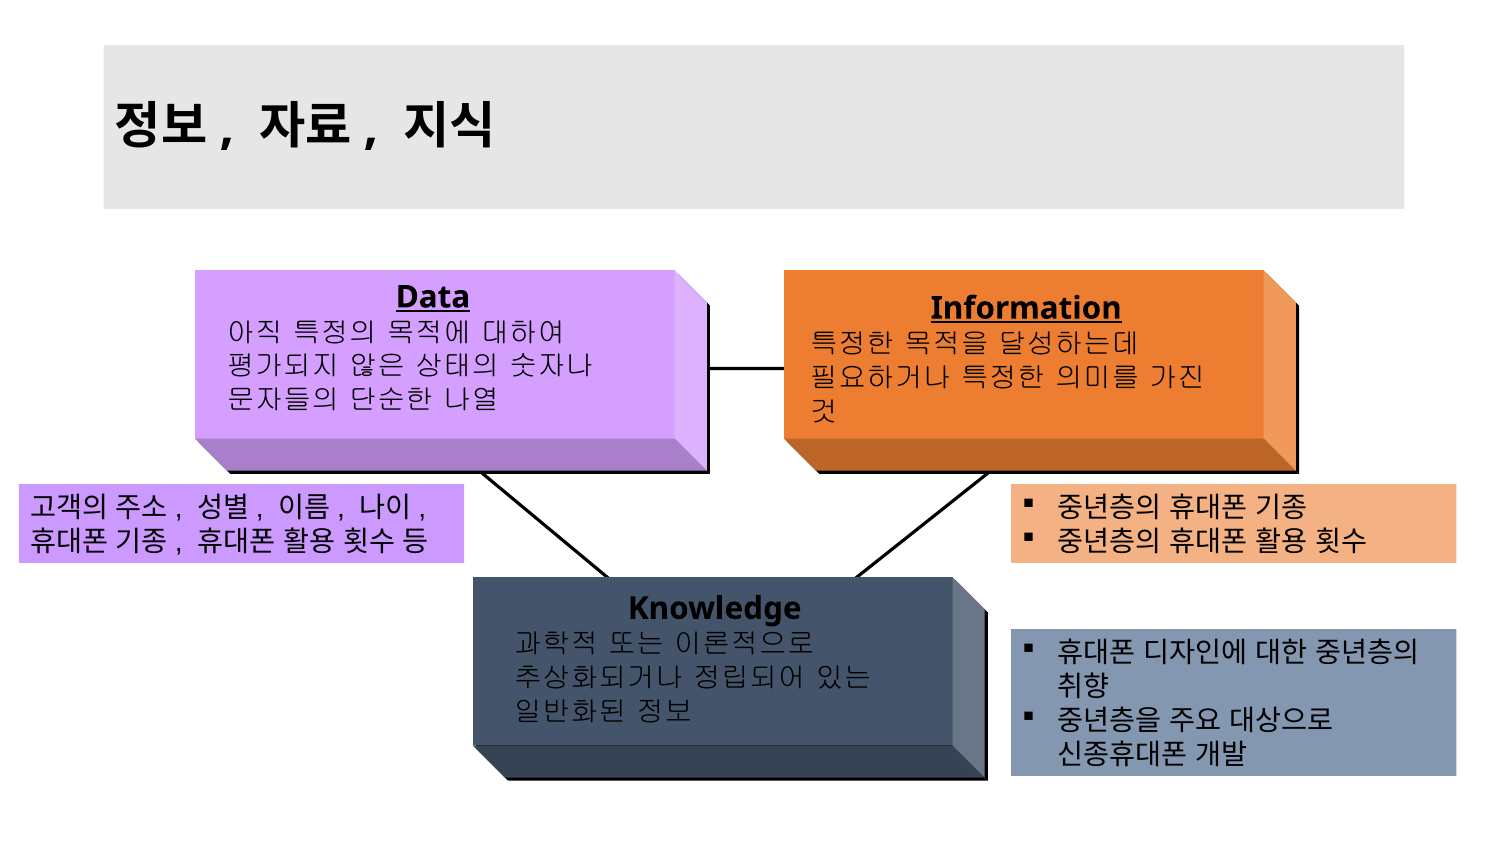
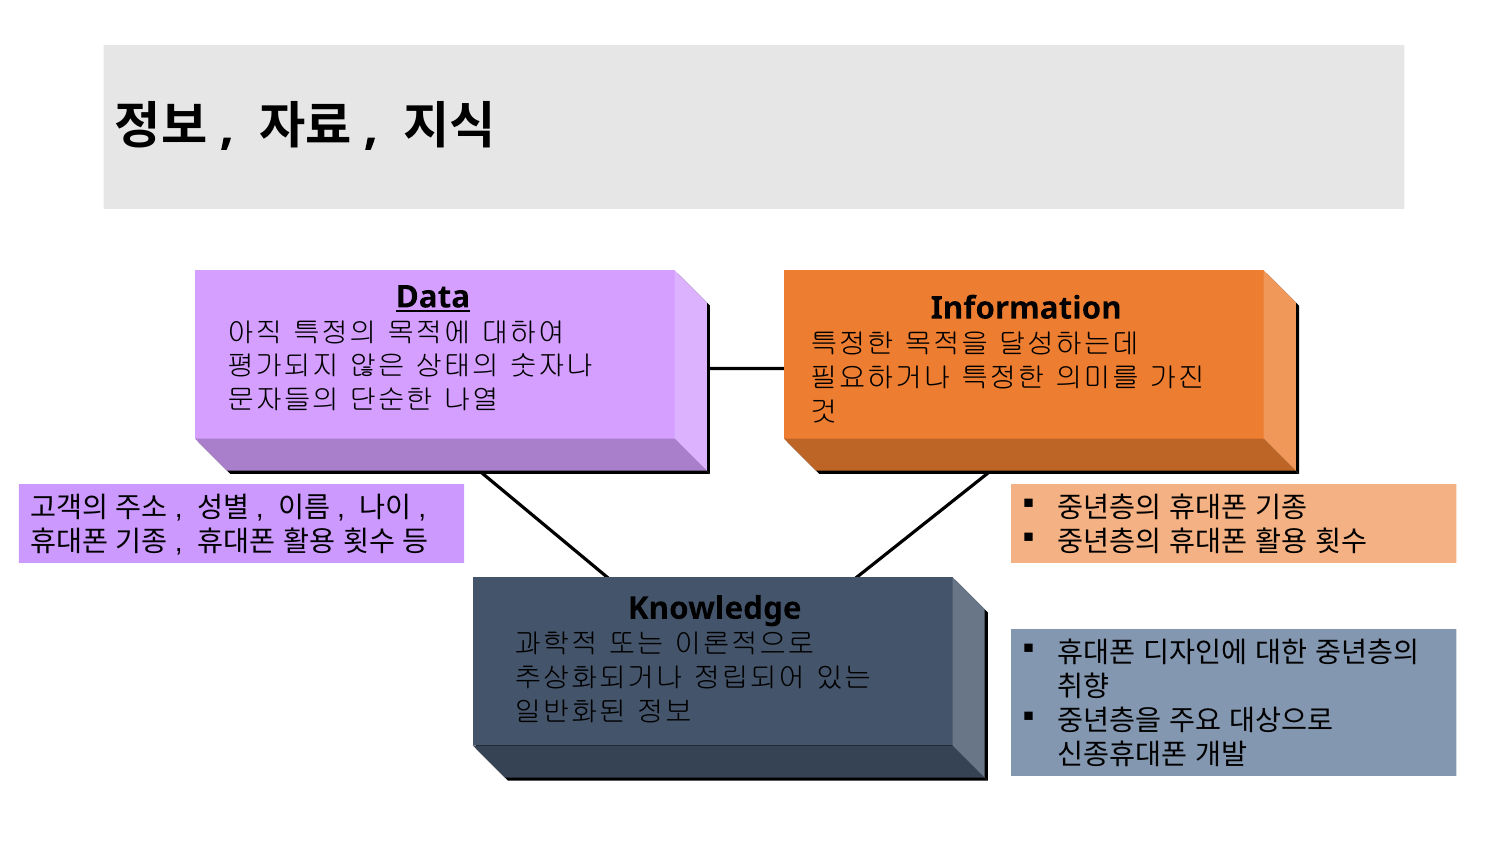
Information underline: present -> none (1026, 308)
